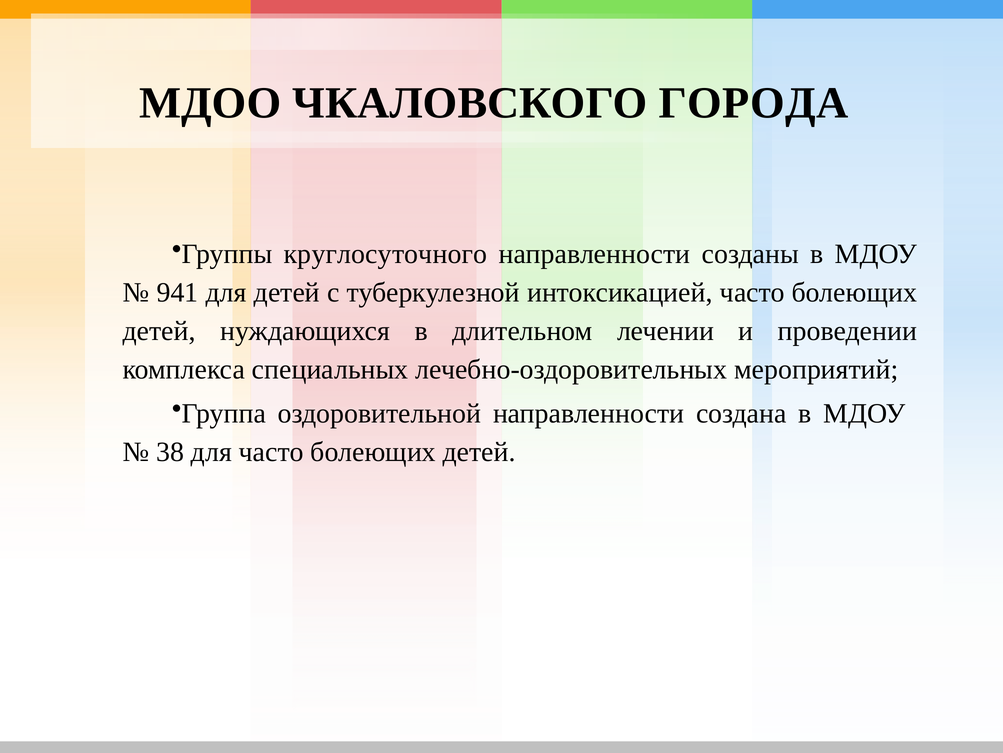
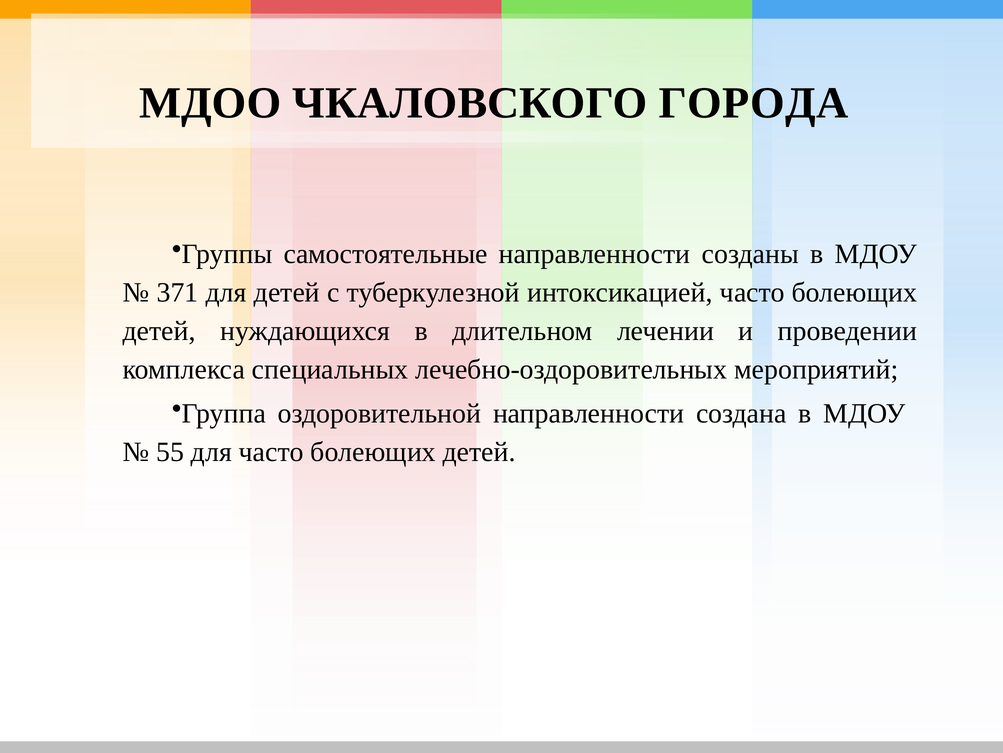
круглосуточного: круглосуточного -> самостоятельные (386, 254)
941: 941 -> 371 (177, 292)
38: 38 -> 55 (170, 452)
